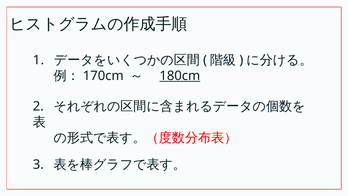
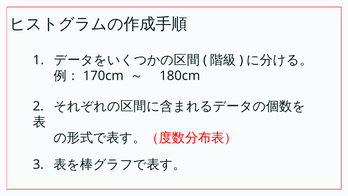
180cm underline: present -> none (180, 76)
